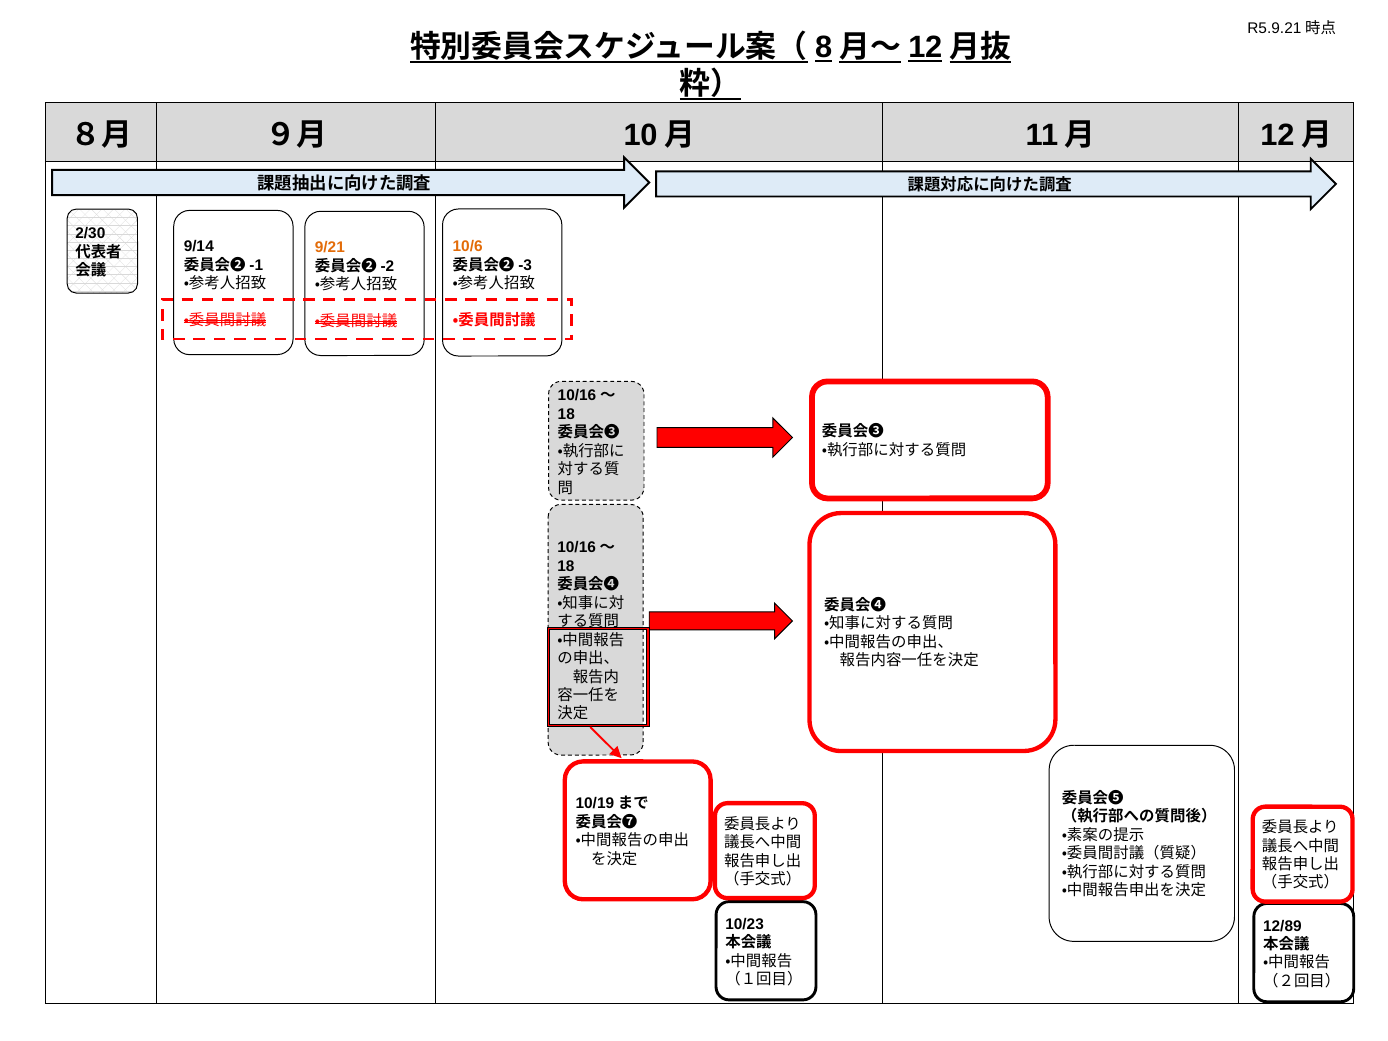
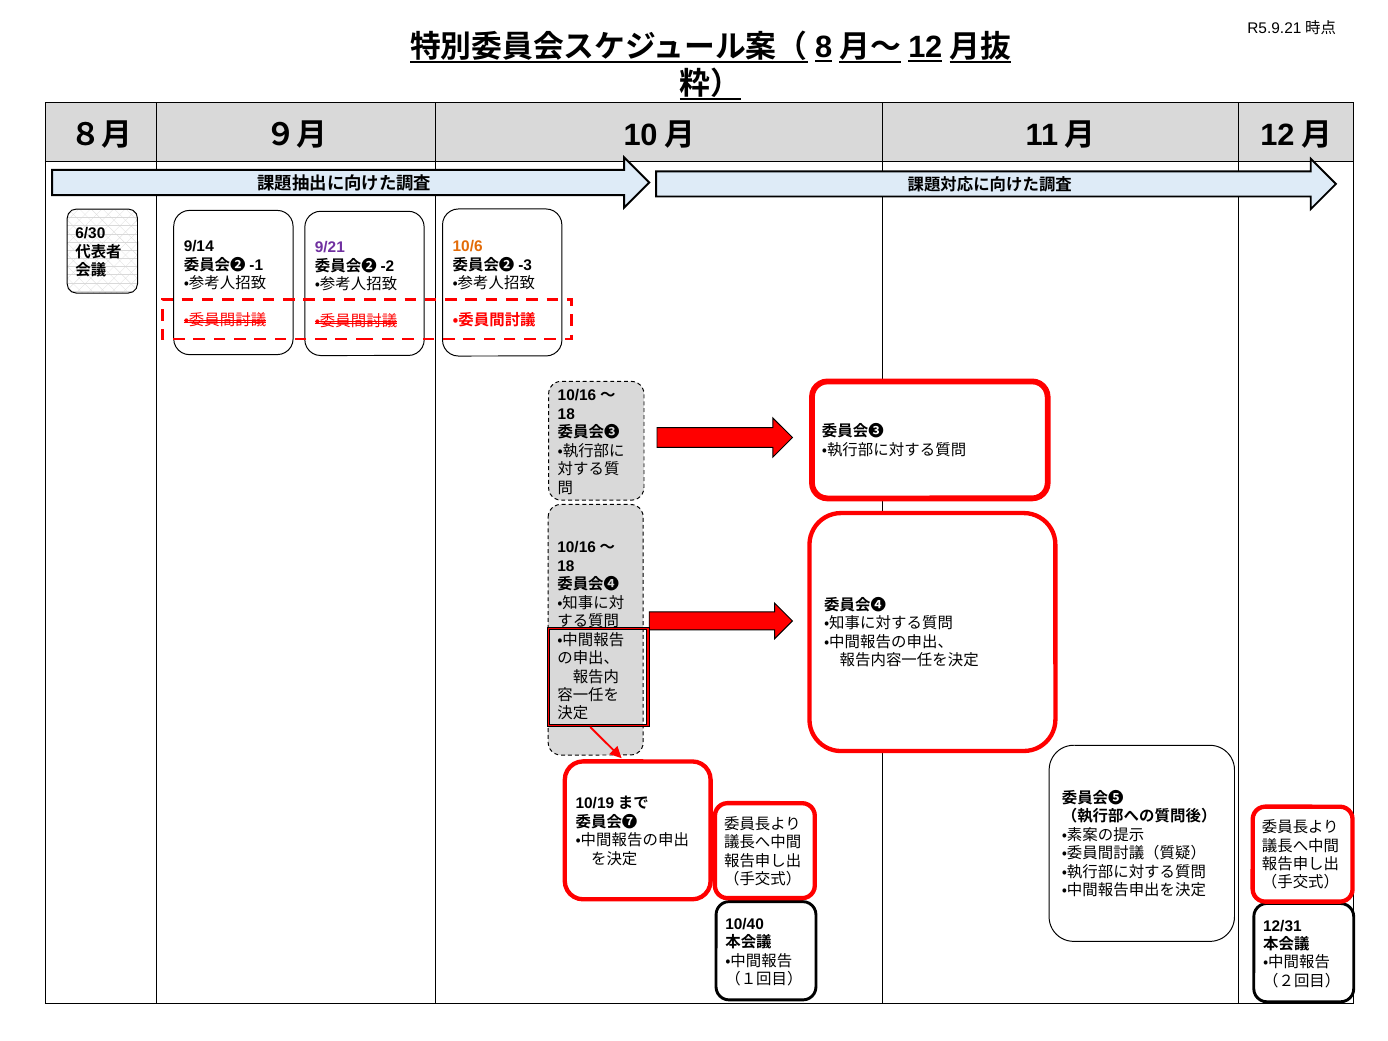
2/30: 2/30 -> 6/30 (90, 234)
9/21 colour: orange -> purple (330, 247)
10/23: 10/23 -> 10/40 (745, 924)
12/89: 12/89 -> 12/31 (1282, 926)
